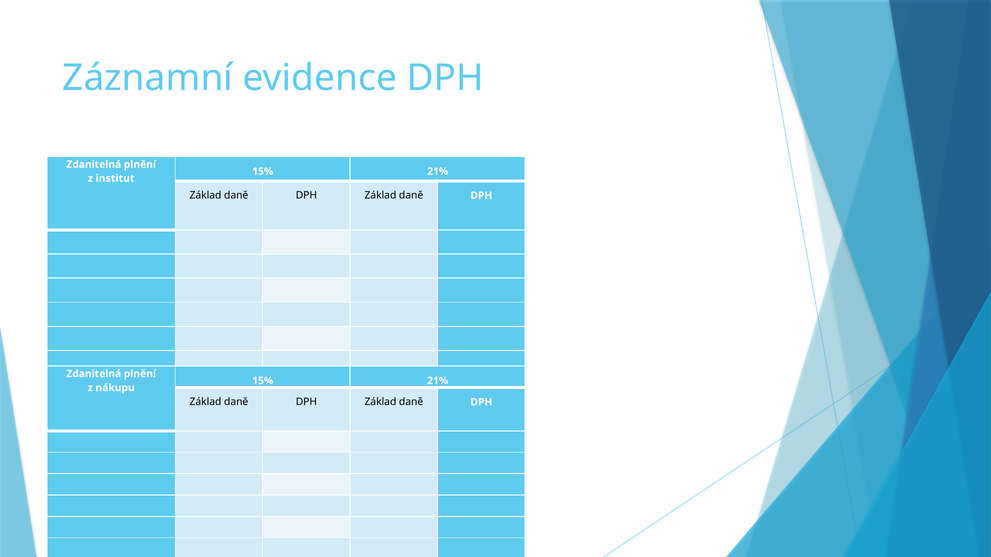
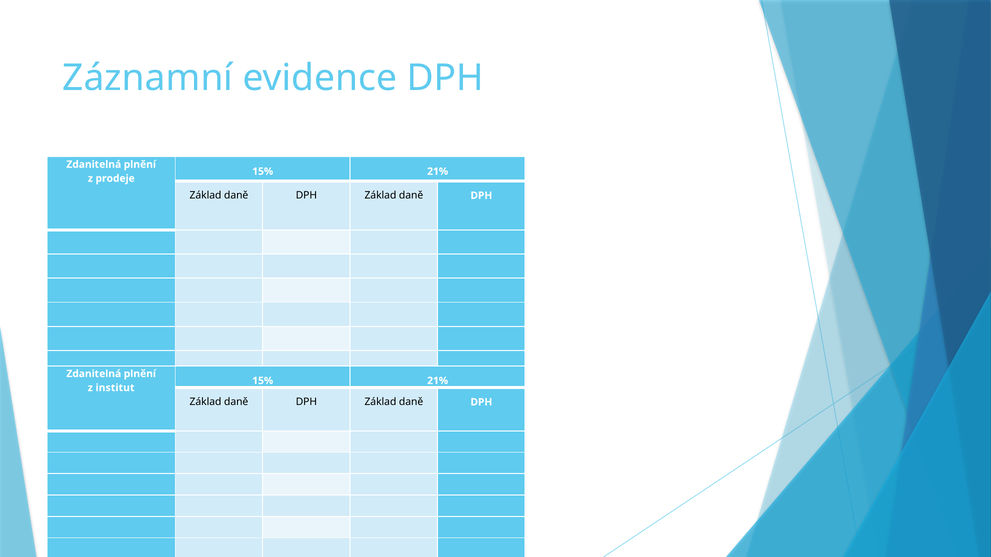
institut: institut -> prodeje (115, 179)
nákupu: nákupu -> institut (115, 388)
